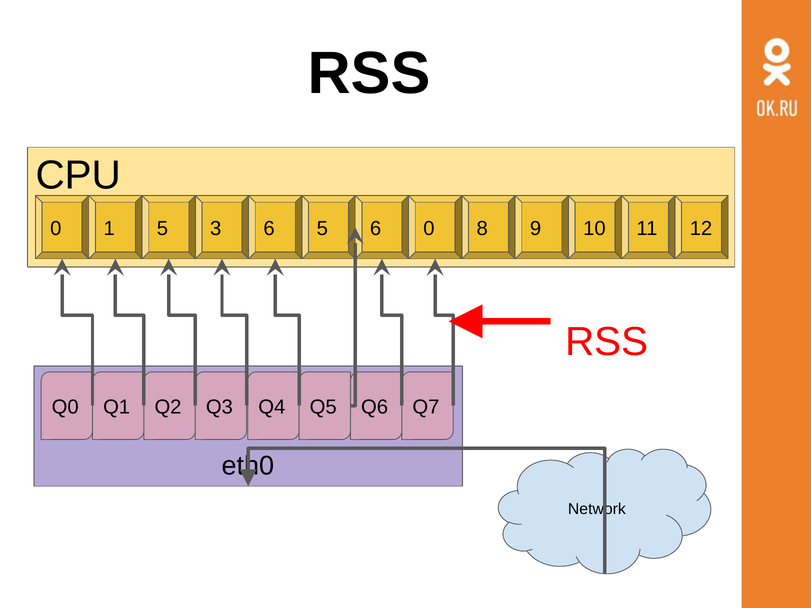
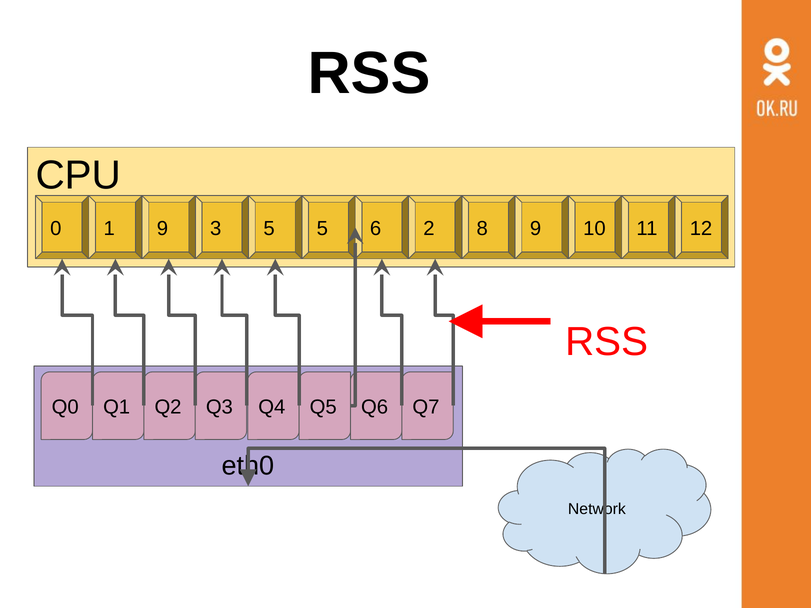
1 5: 5 -> 9 (162, 229)
3 6: 6 -> 5 (269, 229)
6 0: 0 -> 2 (429, 229)
